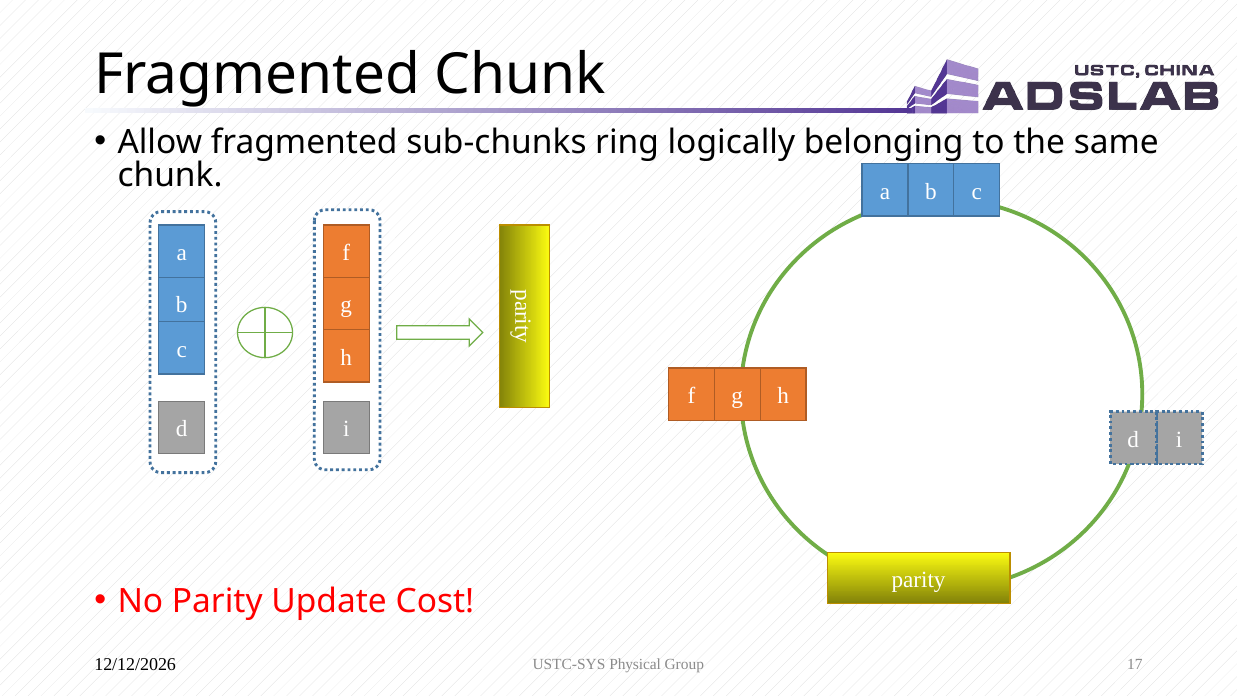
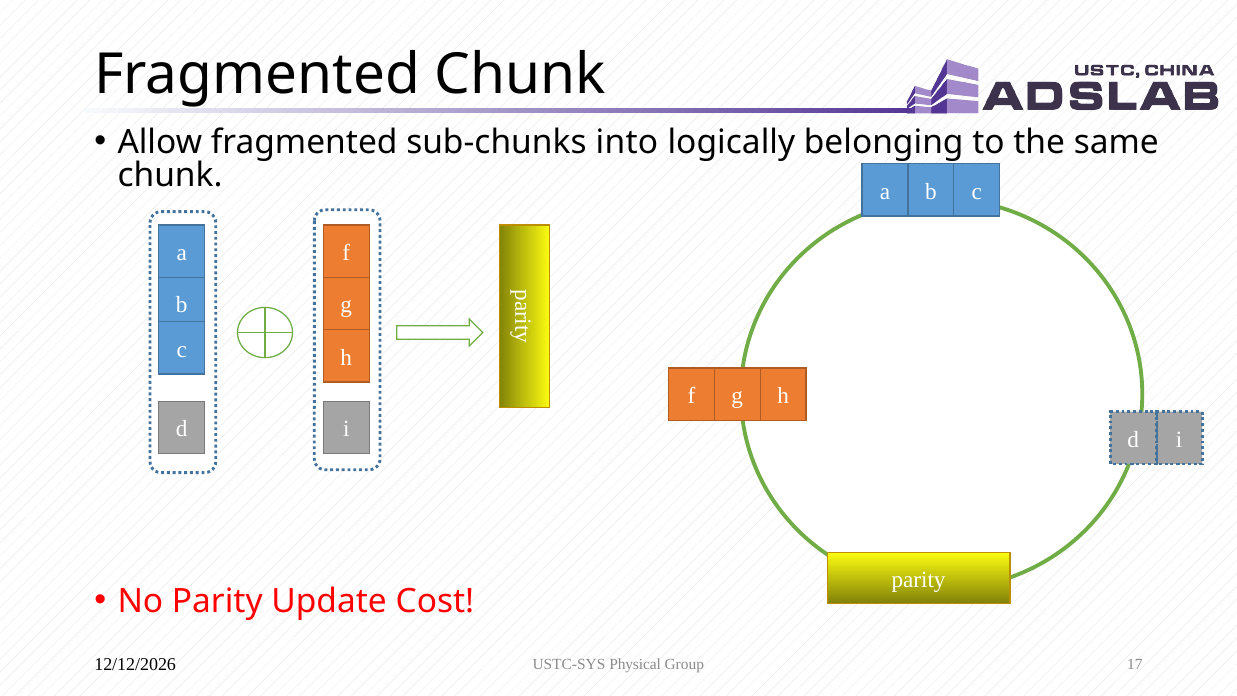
ring: ring -> into (627, 143)
